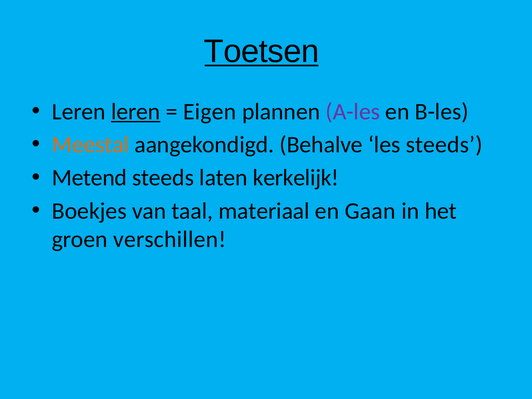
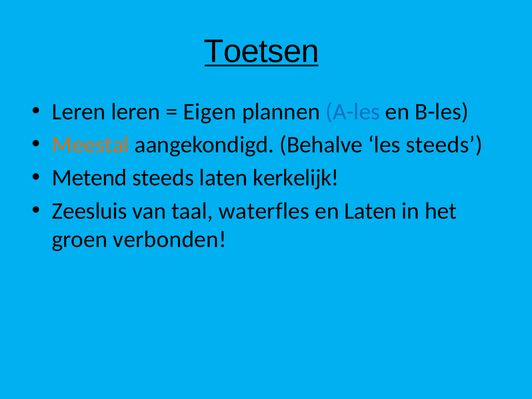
leren underline: present -> none (136, 112)
A-les colour: purple -> blue (353, 112)
Boekjes: Boekjes -> Zeesluis (89, 211)
materiaal: materiaal -> waterfles (264, 211)
en Gaan: Gaan -> Laten (370, 211)
verschillen: verschillen -> verbonden (170, 239)
